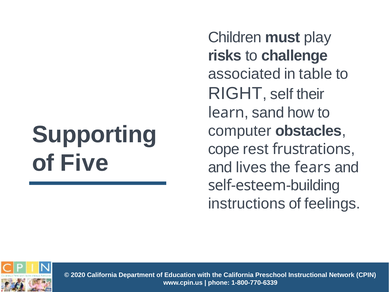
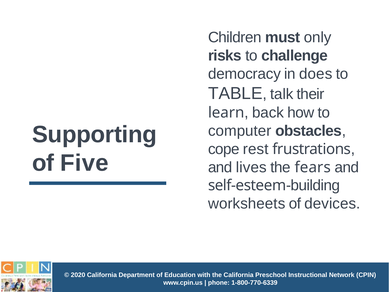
play: play -> only (318, 37)
associated: associated -> democracy (244, 74)
table: table -> does (316, 74)
RIGHT: RIGHT -> TABLE (235, 93)
self: self -> talk (282, 94)
sand: sand -> back (268, 113)
instructions: instructions -> worksheets (247, 203)
feelings: feelings -> devices (332, 203)
